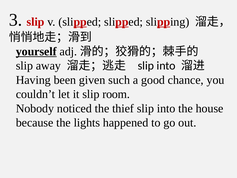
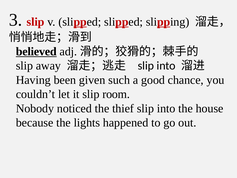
yourself: yourself -> believed (36, 51)
